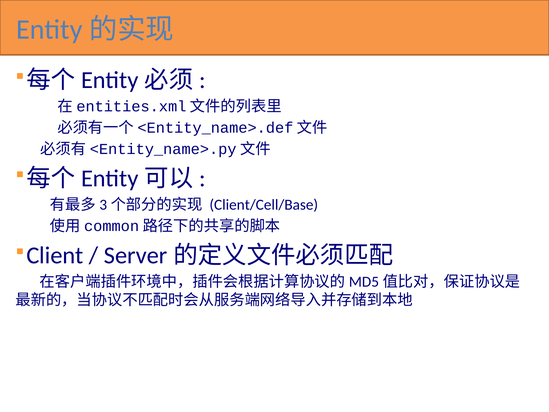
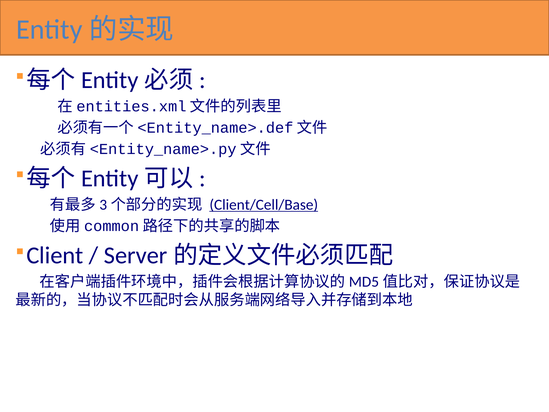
Client/Cell/Base underline: none -> present (264, 205)
